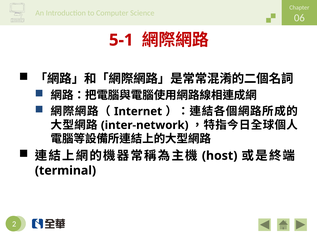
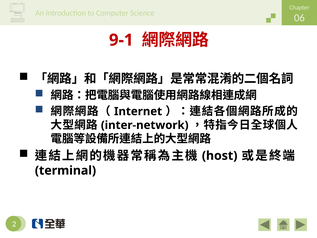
5-1: 5-1 -> 9-1 (121, 40)
